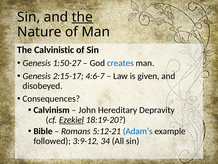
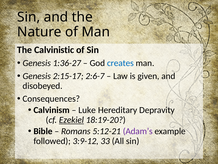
the underline: present -> none (82, 17)
1:50-27: 1:50-27 -> 1:36-27 (67, 63)
4:6-7: 4:6-7 -> 2:6-7 (95, 76)
John: John -> Luke (87, 110)
Adam’s colour: blue -> purple (138, 131)
34: 34 -> 33 (105, 141)
